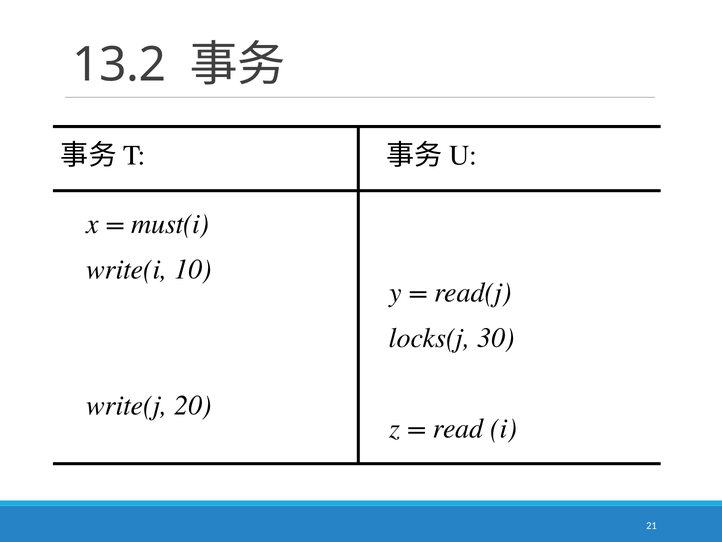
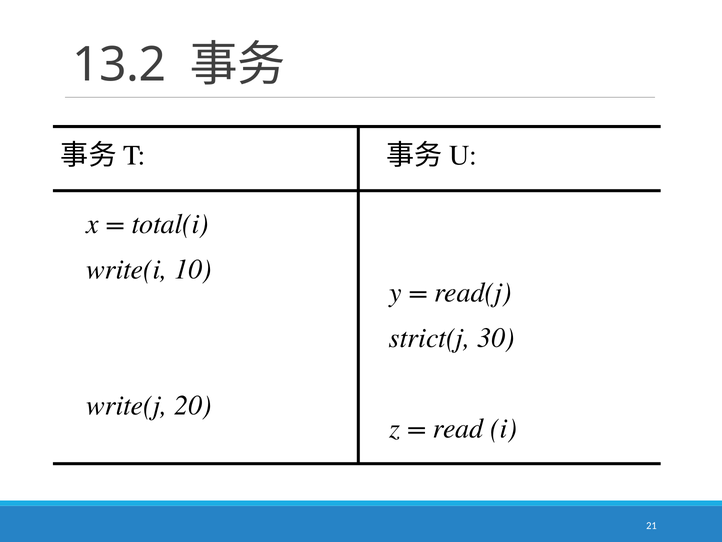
must(i: must(i -> total(i (170, 224)
locks(j: locks(j -> strict(j (430, 337)
